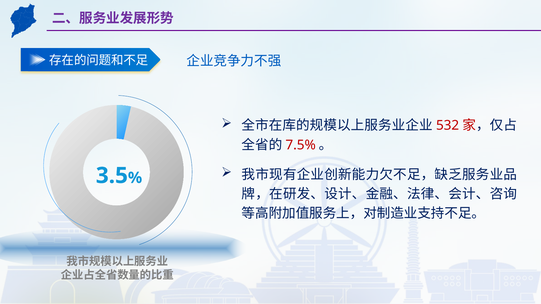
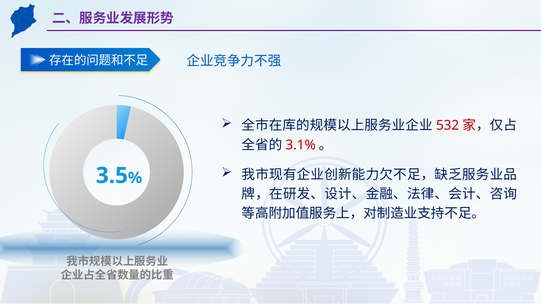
7.5%: 7.5% -> 3.1% (301, 145)
